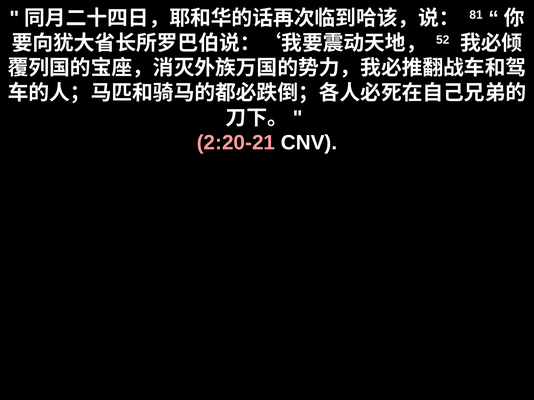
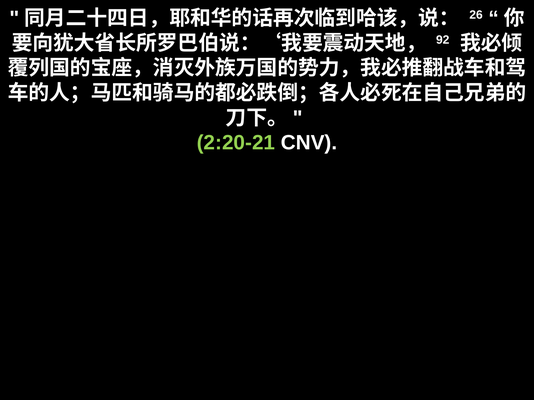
81: 81 -> 26 (476, 15)
52: 52 -> 92 (443, 40)
2:20-21 colour: pink -> light green (236, 143)
